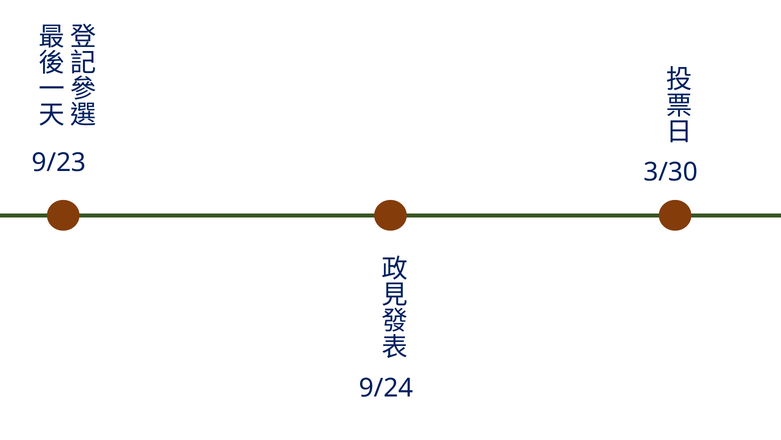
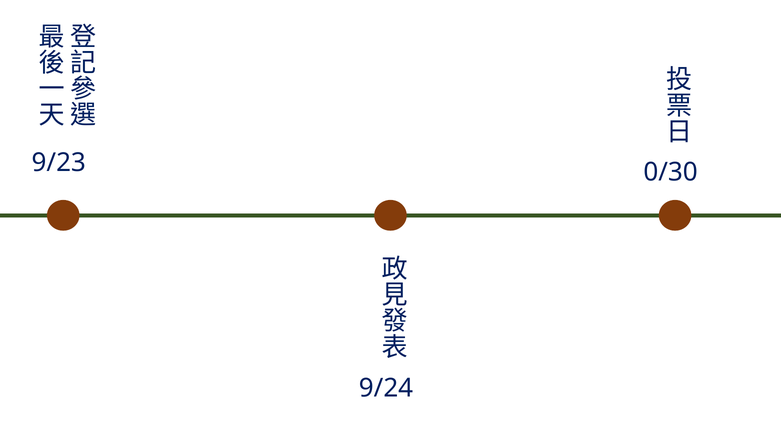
3/30: 3/30 -> 0/30 (671, 172)
